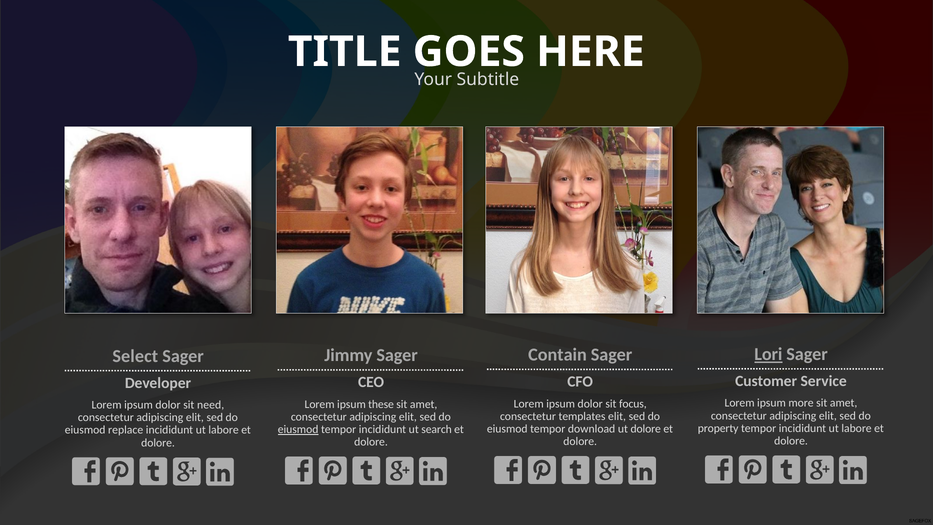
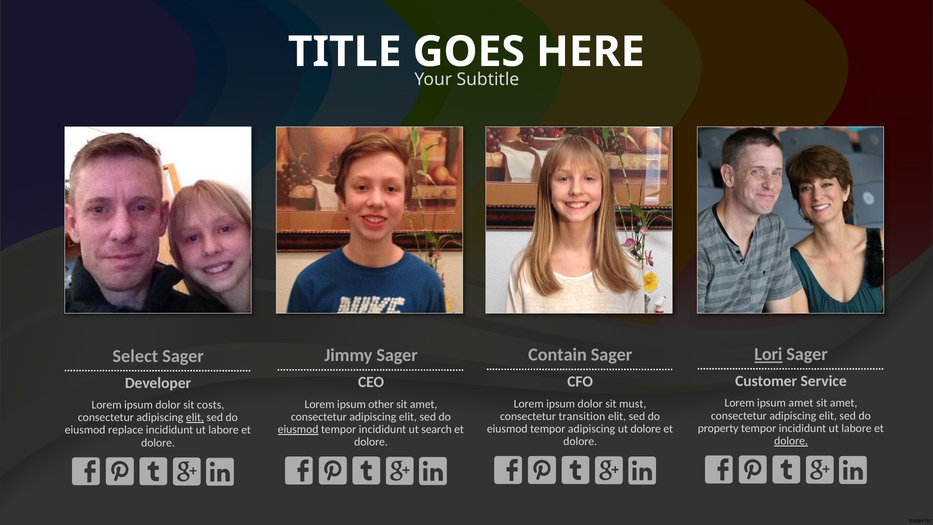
ipsum more: more -> amet (801, 403)
focus: focus -> must (633, 404)
these: these -> other (381, 404)
need: need -> costs (211, 405)
templates: templates -> transition (582, 416)
elit underline: none -> present (195, 417)
tempor download: download -> adipiscing (592, 429)
dolore underline: none -> present (791, 441)
